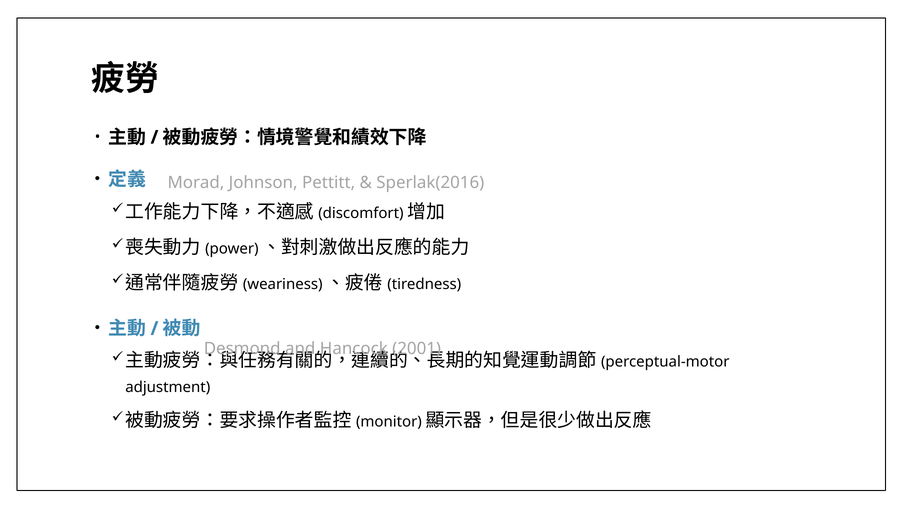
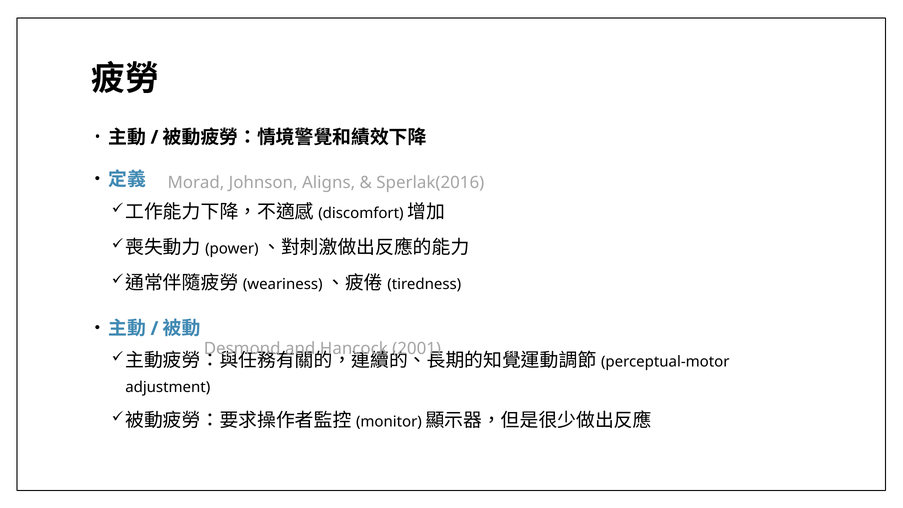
Pettitt: Pettitt -> Aligns (329, 183)
